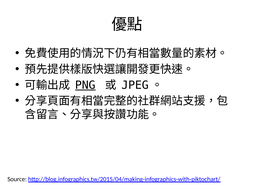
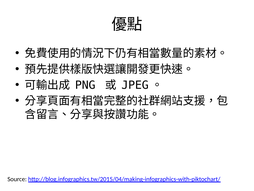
PNG underline: present -> none (85, 85)
